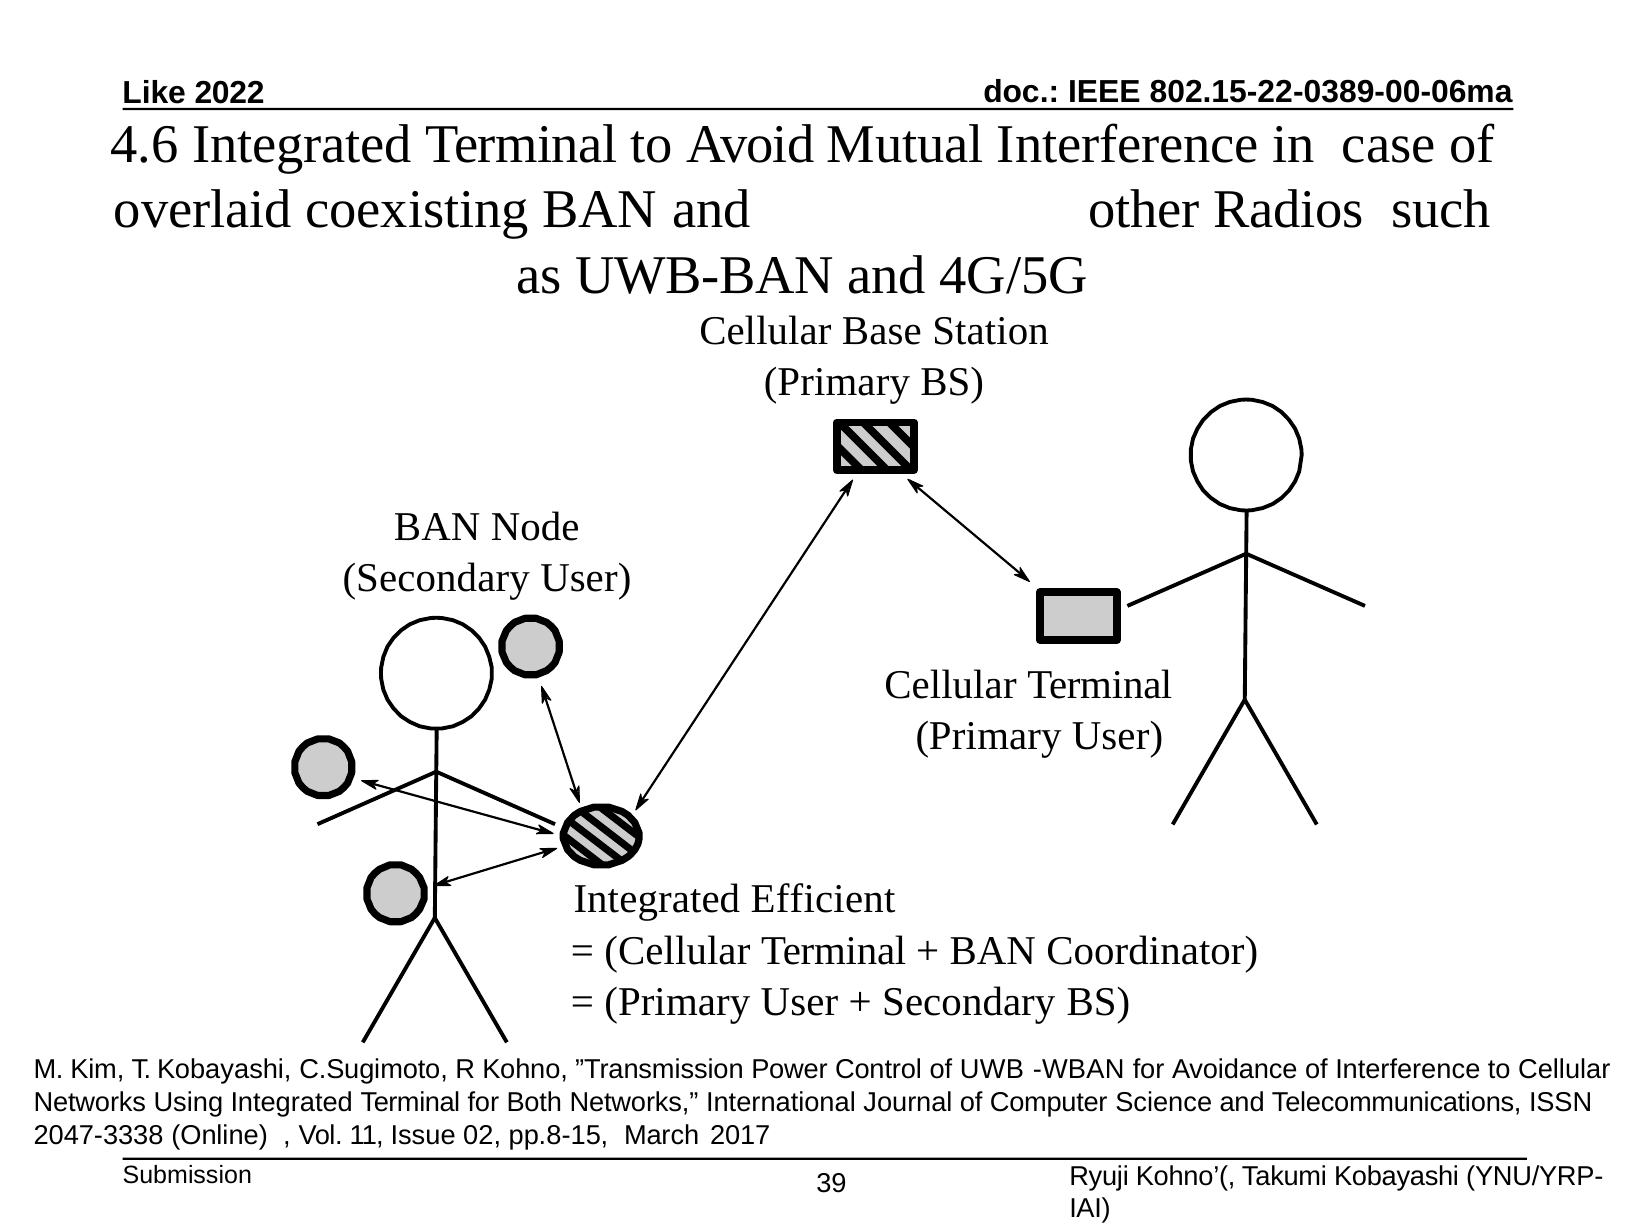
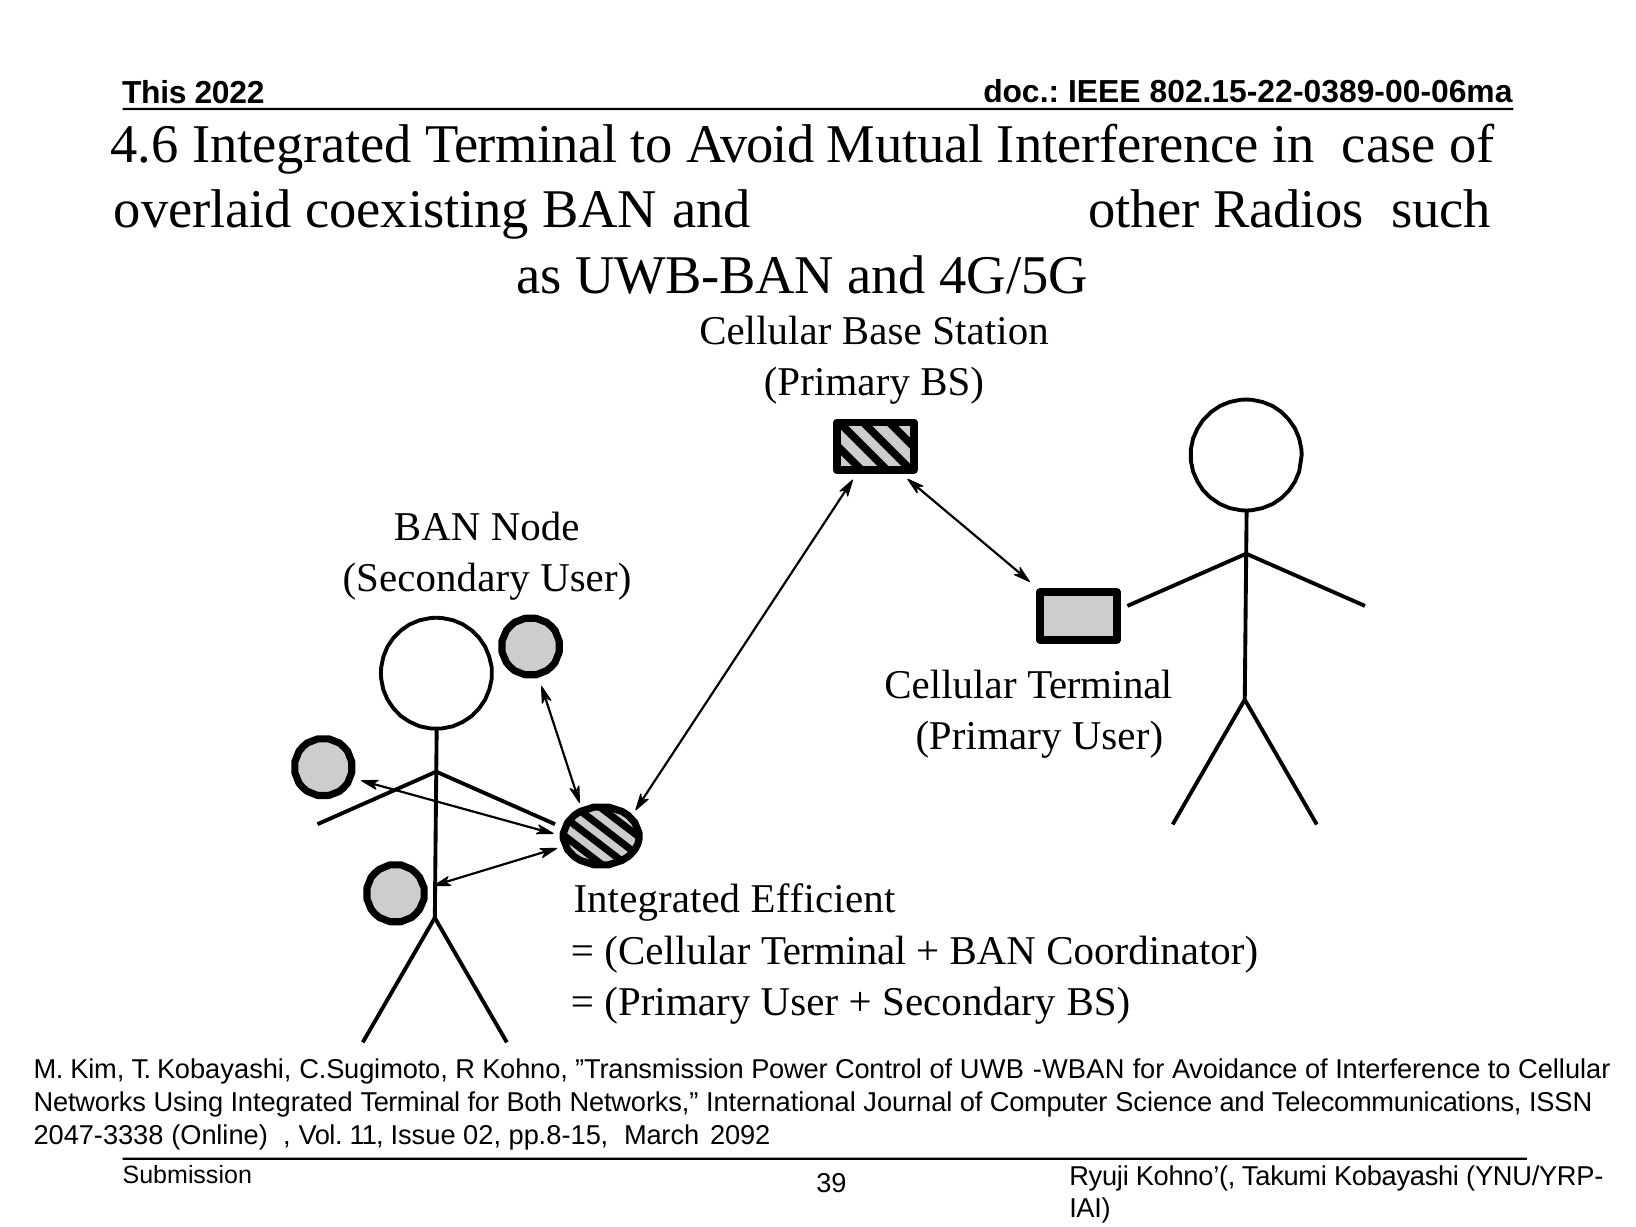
Like: Like -> This (154, 93)
2017: 2017 -> 2092 (740, 1135)
